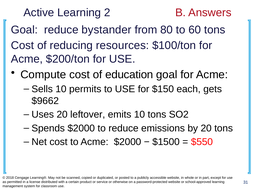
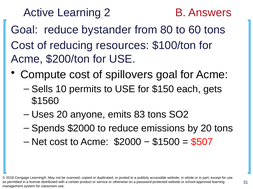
education: education -> spillovers (129, 75)
$9662: $9662 -> $1560 (45, 101)
leftover: leftover -> anyone (88, 115)
emits 10: 10 -> 83 (140, 115)
$550: $550 -> $507 (202, 142)
